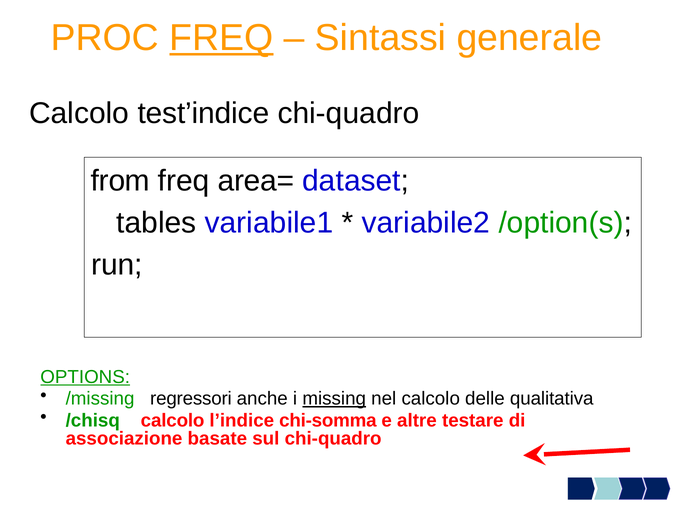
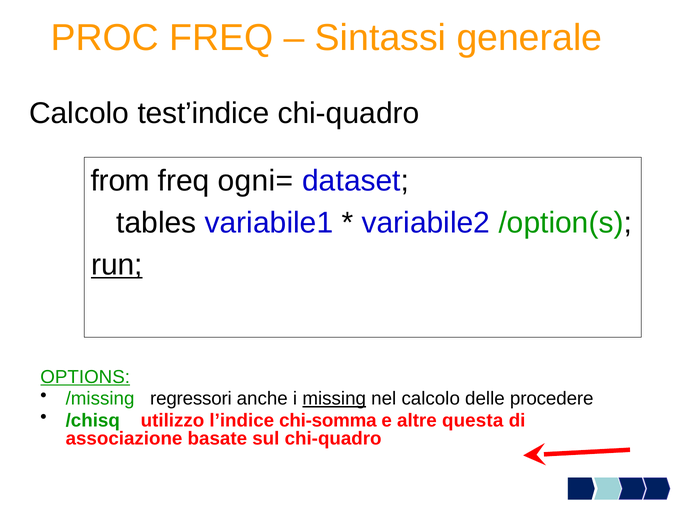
FREQ underline: present -> none (221, 38)
area=: area= -> ogni= (256, 181)
run underline: none -> present (117, 265)
qualitativa: qualitativa -> procedere (552, 399)
/chisq calcolo: calcolo -> utilizzo (172, 421)
testare: testare -> questa (473, 421)
